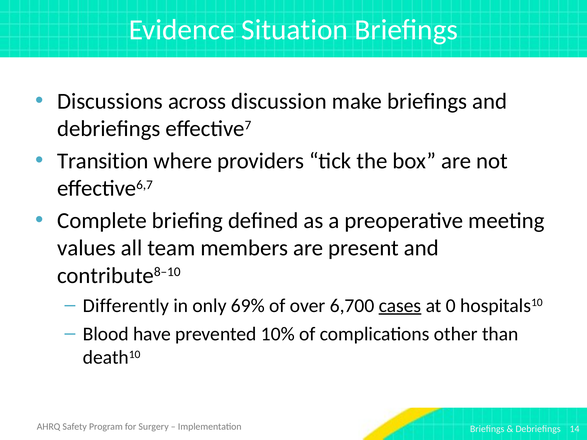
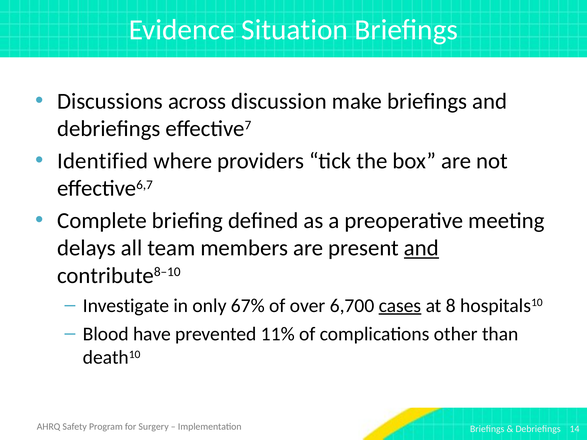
Transition: Transition -> Identified (103, 161)
values: values -> delays (87, 248)
and underline: none -> present (421, 248)
Differently: Differently -> Investigate (126, 306)
69%: 69% -> 67% (248, 306)
0: 0 -> 8 (451, 306)
10%: 10% -> 11% (278, 334)
